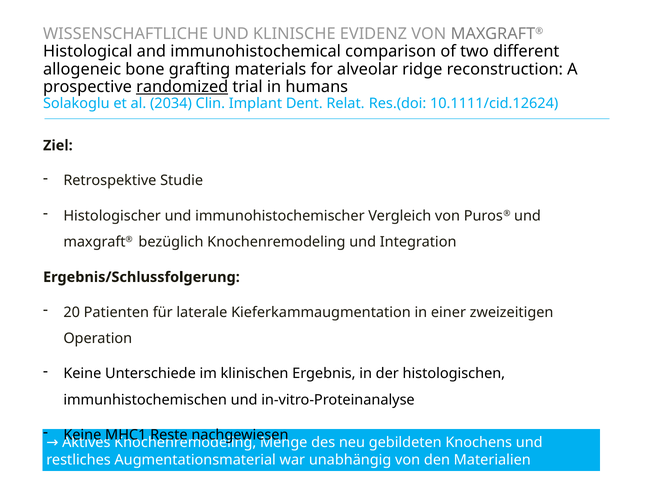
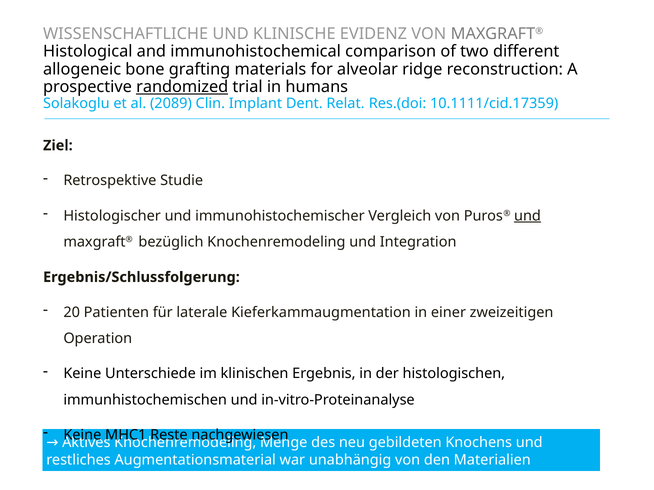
2034: 2034 -> 2089 (171, 104)
10.1111/cid.12624: 10.1111/cid.12624 -> 10.1111/cid.17359 (494, 104)
und underline: none -> present (528, 216)
